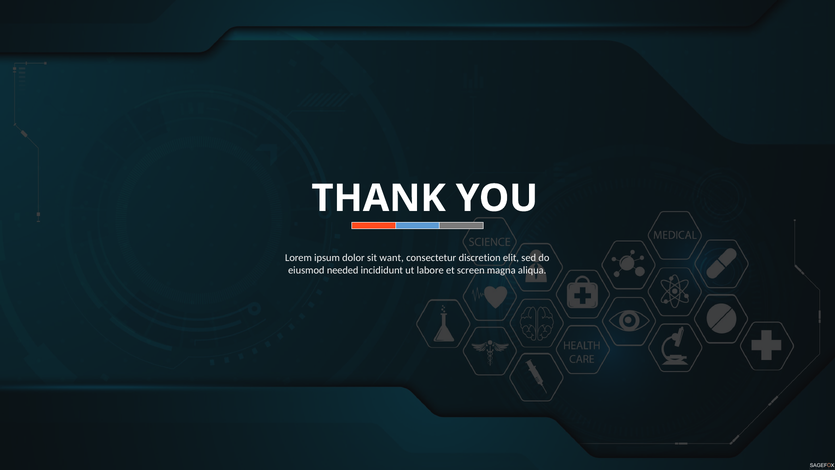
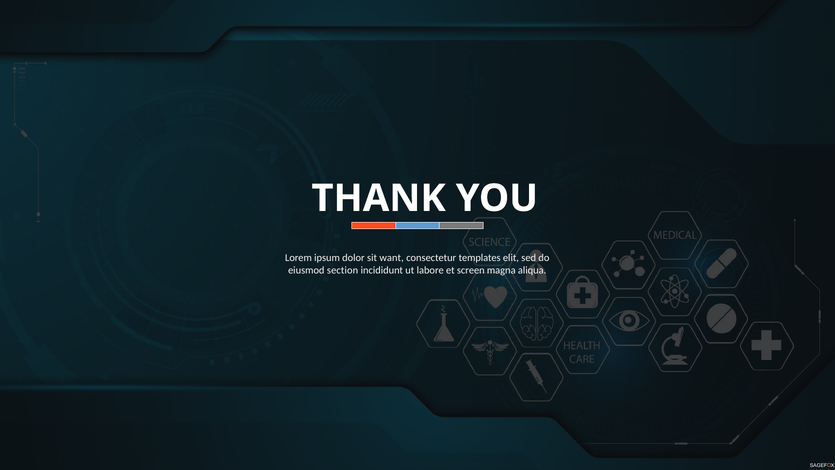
discretion: discretion -> templates (480, 258)
needed: needed -> section (343, 270)
